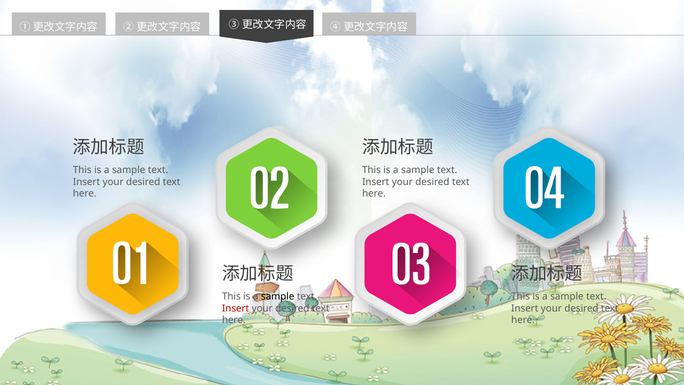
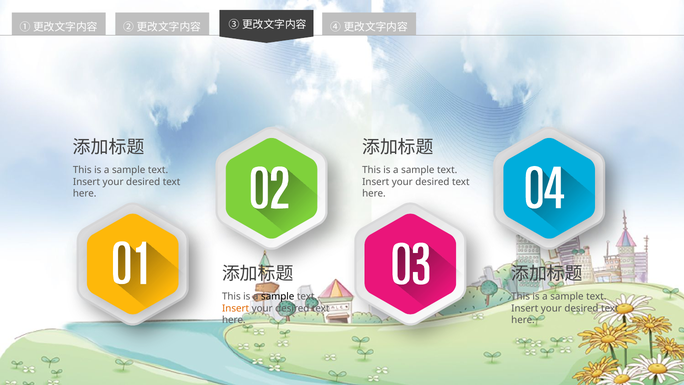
Insert colour: red -> orange (236, 308)
